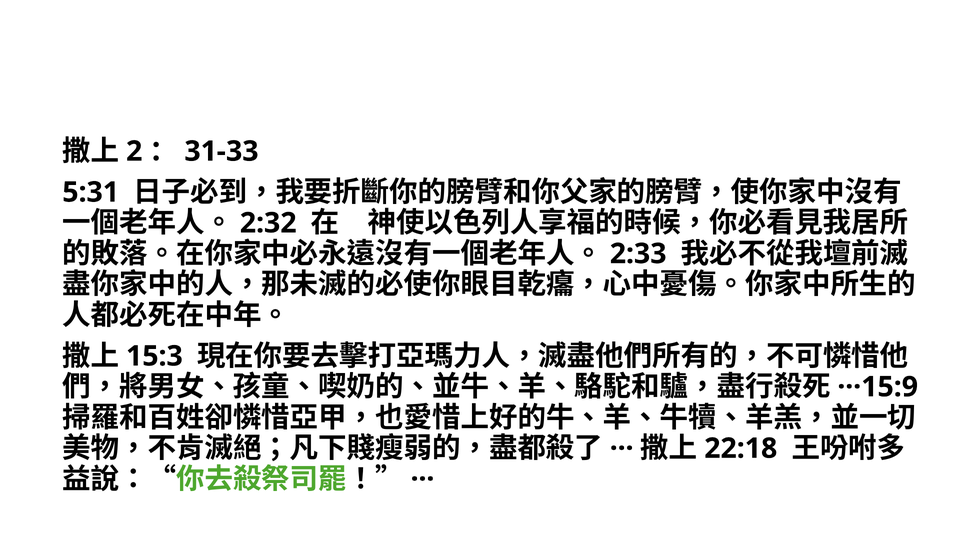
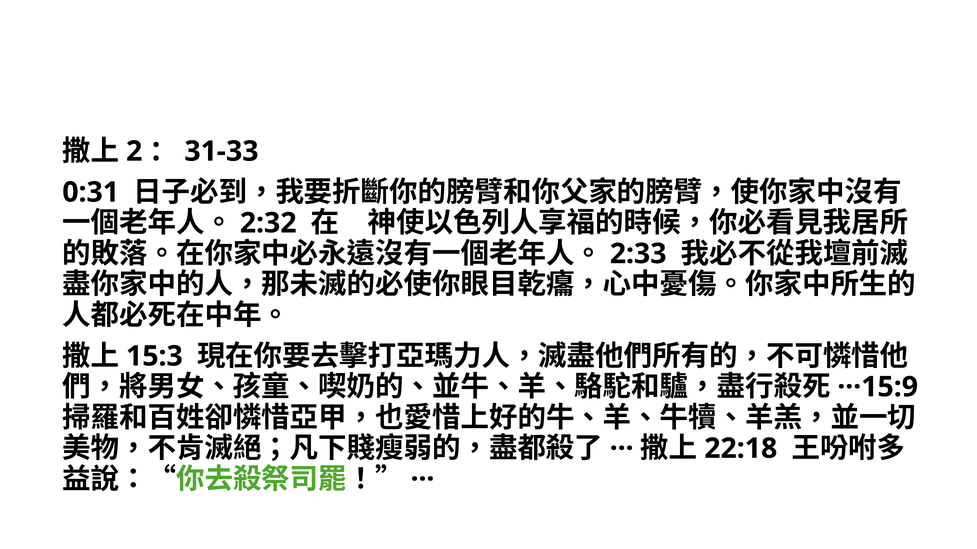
5:31: 5:31 -> 0:31 (91, 192)
